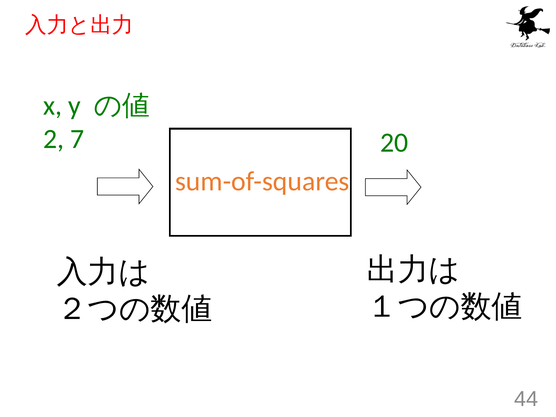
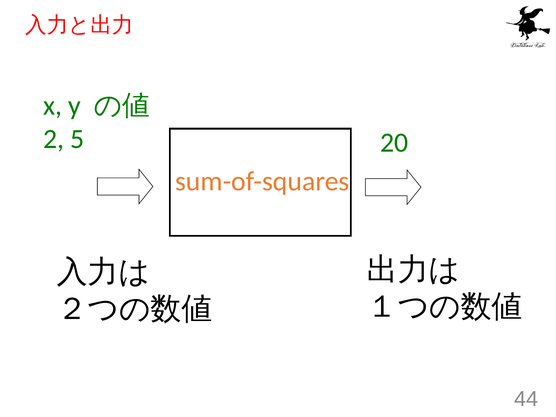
7: 7 -> 5 (77, 139)
